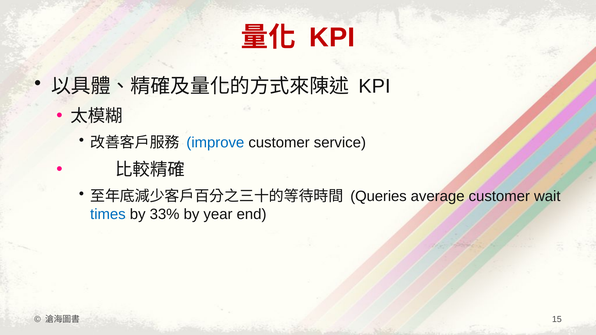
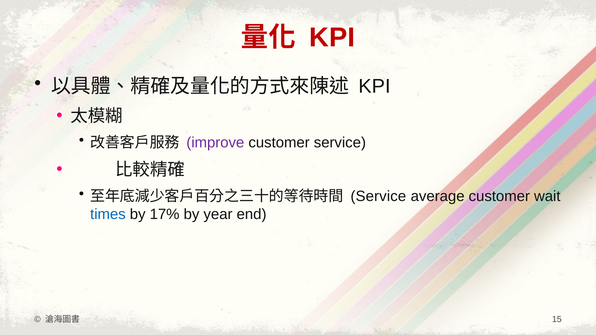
improve colour: blue -> purple (215, 143)
Queries: Queries -> Service (378, 196)
33%: 33% -> 17% (165, 214)
